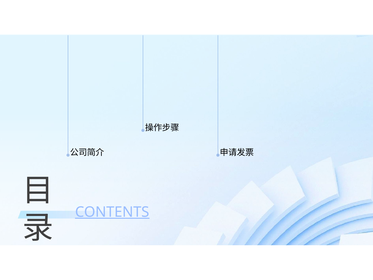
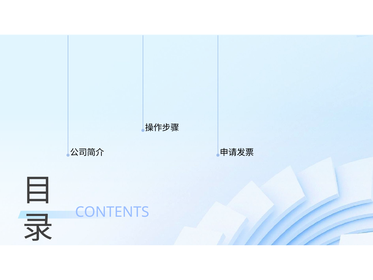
CONTENTS underline: present -> none (112, 212)
